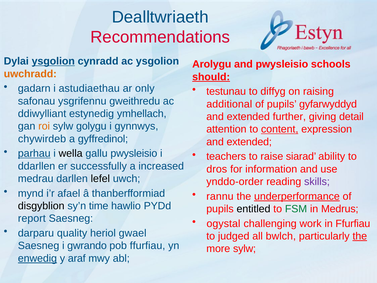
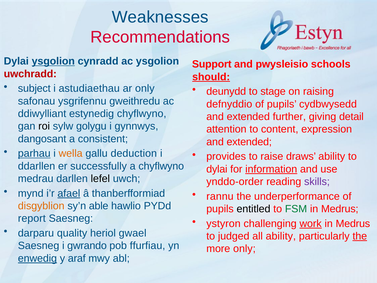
Dealltwriaeth: Dealltwriaeth -> Weaknesses (160, 17)
Arolygu: Arolygu -> Support (212, 64)
uwchradd colour: orange -> red (30, 74)
gadarn: gadarn -> subject (34, 88)
testunau: testunau -> deunydd (226, 91)
diffyg: diffyg -> stage (273, 91)
additional: additional -> defnyddio (229, 104)
gyfarwyddyd: gyfarwyddyd -> cydbwysedd (328, 104)
estynedig ymhellach: ymhellach -> chyflwyno (142, 114)
roi colour: orange -> black (44, 126)
content underline: present -> none (280, 129)
chywirdeb: chywirdeb -> dangosant (42, 139)
gyffredinol: gyffredinol -> consistent (103, 139)
wella colour: black -> orange (71, 153)
gallu pwysleisio: pwysleisio -> deduction (134, 153)
teachers: teachers -> provides (226, 156)
siarad: siarad -> draws (301, 156)
a increased: increased -> chyflwyno (161, 166)
dros: dros -> dylai (217, 169)
information underline: none -> present (271, 169)
afael underline: none -> present (69, 193)
underperformance underline: present -> none (297, 196)
disgyblion colour: black -> orange (41, 206)
time: time -> able (99, 206)
ogystal: ogystal -> ystyron (223, 223)
work underline: none -> present (311, 223)
Ffurfiau: Ffurfiau -> Medrus (353, 223)
all bwlch: bwlch -> ability (281, 236)
more sylw: sylw -> only (244, 249)
